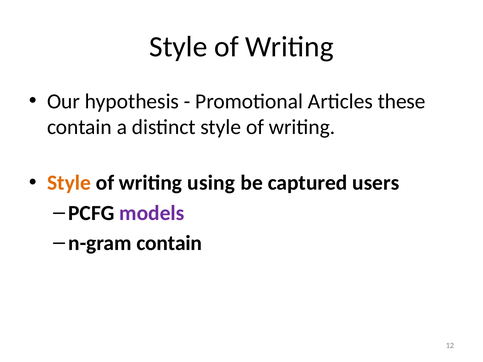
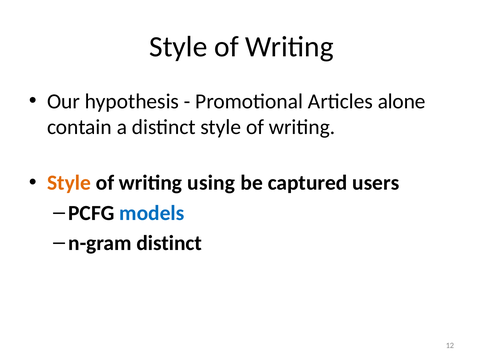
these: these -> alone (402, 101)
models colour: purple -> blue (152, 213)
n-gram contain: contain -> distinct (169, 243)
